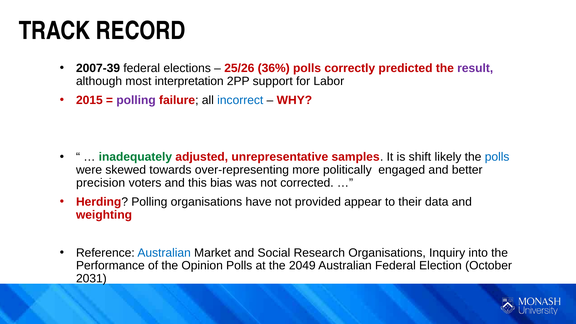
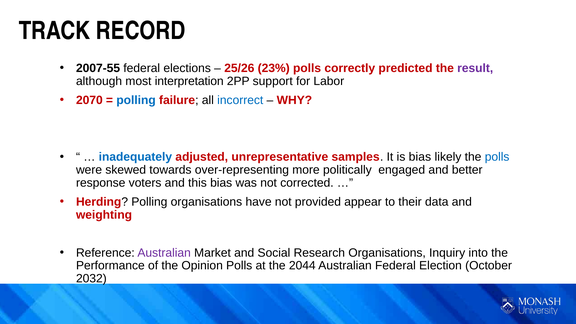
2007-39: 2007-39 -> 2007-55 (98, 68)
36%: 36% -> 23% (274, 68)
2015: 2015 -> 2070 (89, 100)
polling colour: purple -> blue (136, 100)
inadequately colour: green -> blue (135, 157)
is shift: shift -> bias (420, 157)
precision: precision -> response (101, 183)
Australian colour: blue -> purple (164, 253)
2049: 2049 -> 2044 (302, 266)
2031: 2031 -> 2032 (91, 279)
